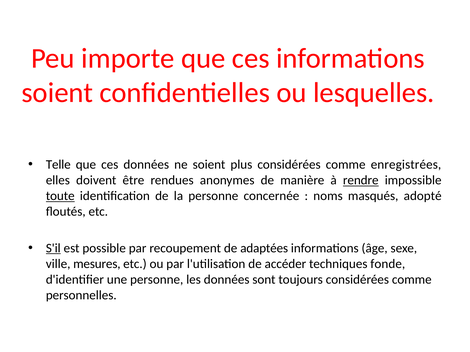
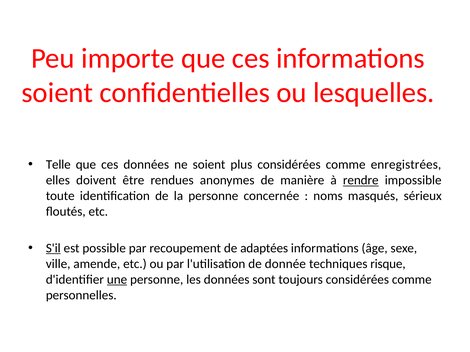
toute underline: present -> none (60, 196)
adopté: adopté -> sérieux (423, 196)
mesures: mesures -> amende (97, 264)
accéder: accéder -> donnée (285, 264)
fonde: fonde -> risque (388, 264)
une underline: none -> present (117, 280)
